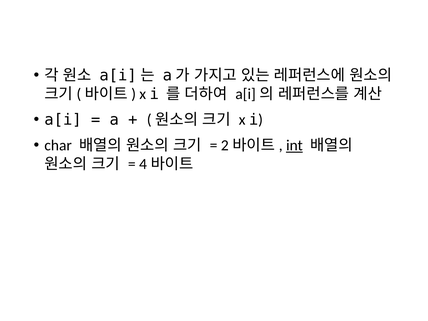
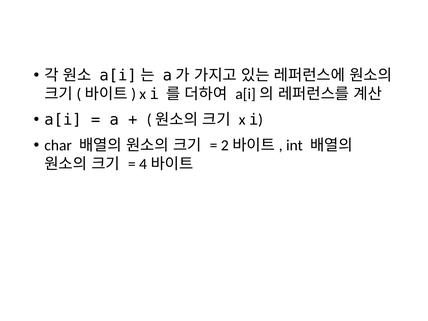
int underline: present -> none (294, 145)
